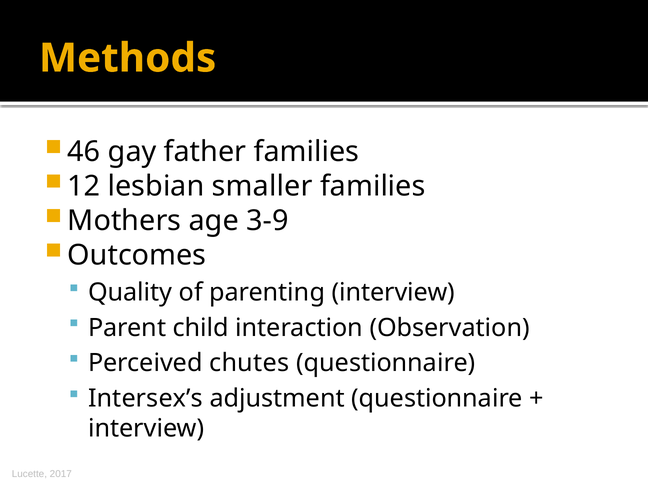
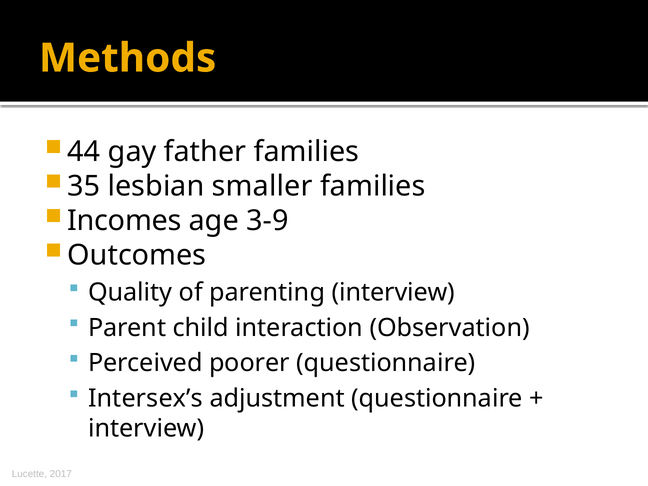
46: 46 -> 44 (84, 152)
12: 12 -> 35 (84, 186)
Mothers: Mothers -> Incomes (124, 221)
chutes: chutes -> poorer (249, 363)
